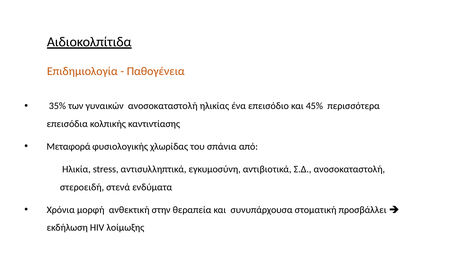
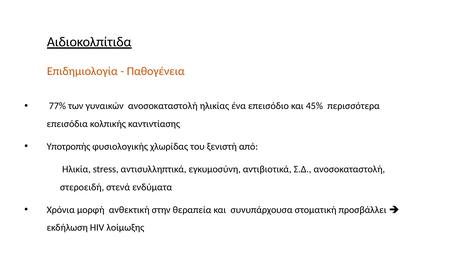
35%: 35% -> 77% (57, 106)
Μεταφορά: Μεταφορά -> Υποτροπής (68, 146)
σπάνια: σπάνια -> ξενιστή (222, 146)
